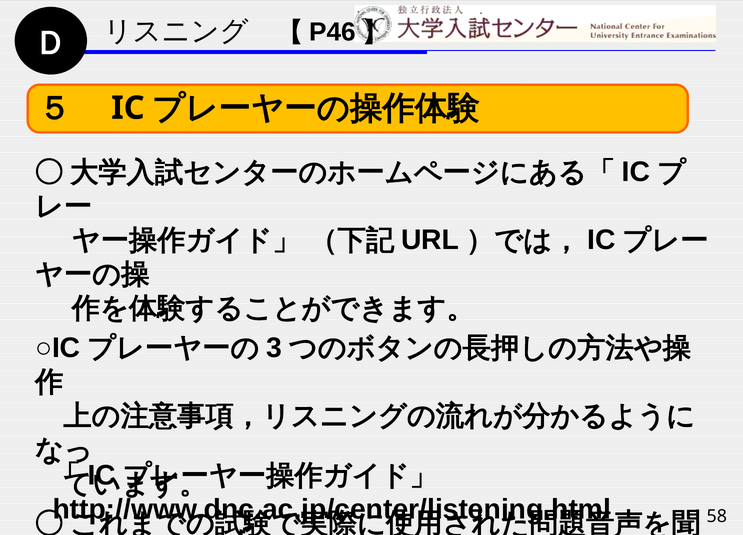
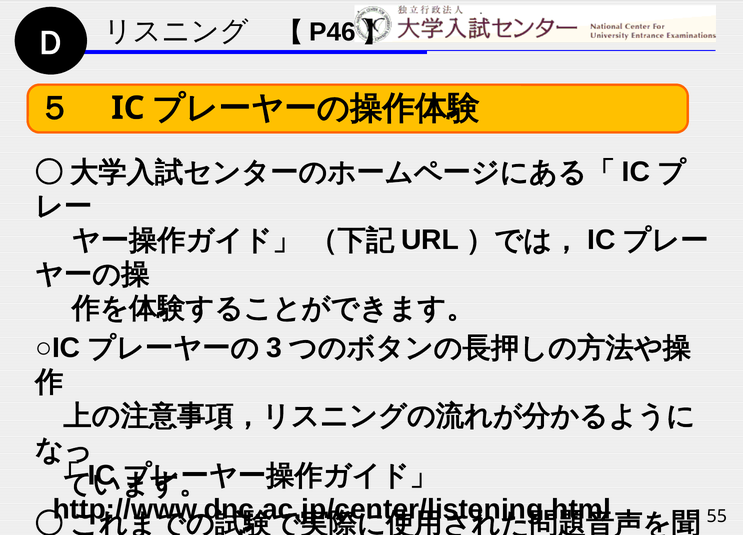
58: 58 -> 55 (717, 516)
